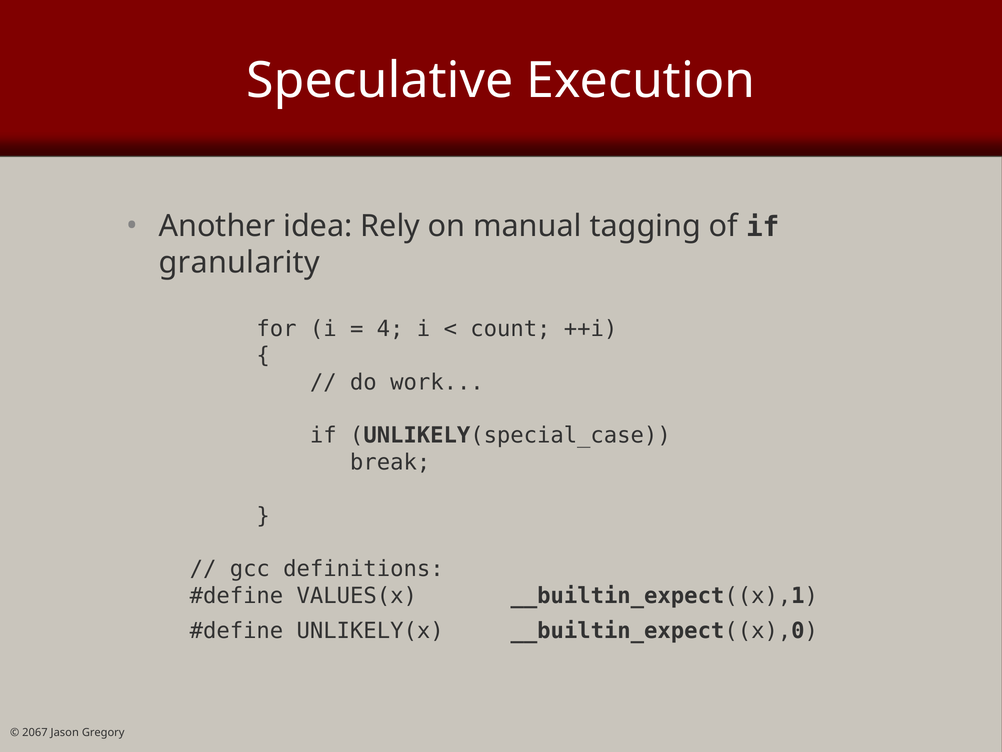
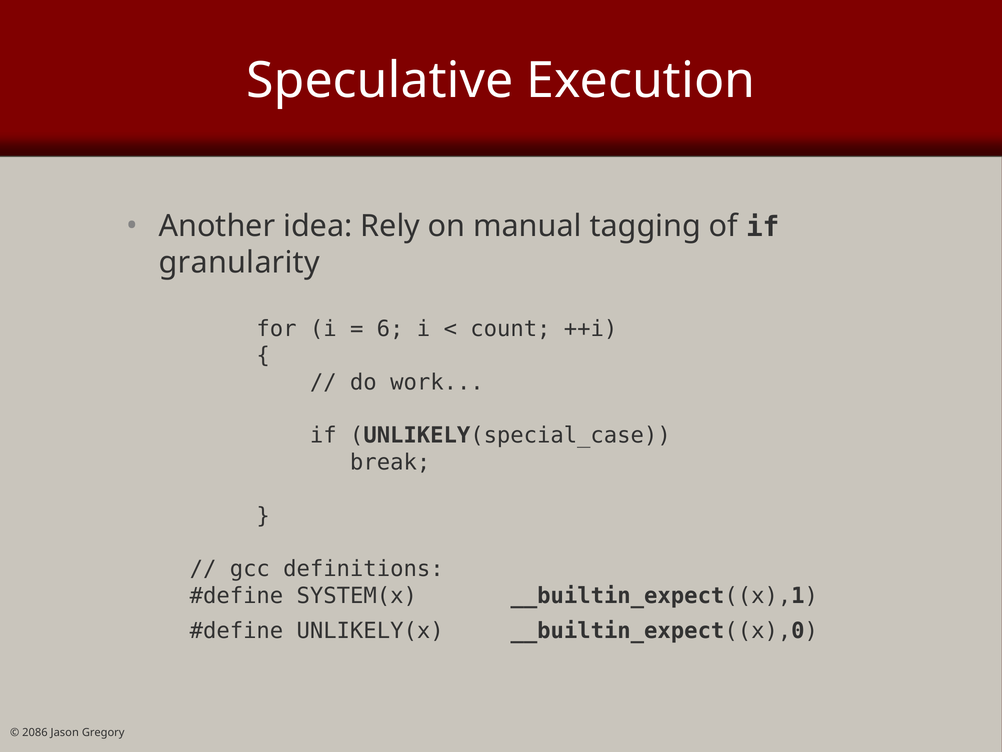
4: 4 -> 6 (390, 329)
VALUES(x: VALUES(x -> SYSTEM(x (357, 595)
2067: 2067 -> 2086 (35, 732)
